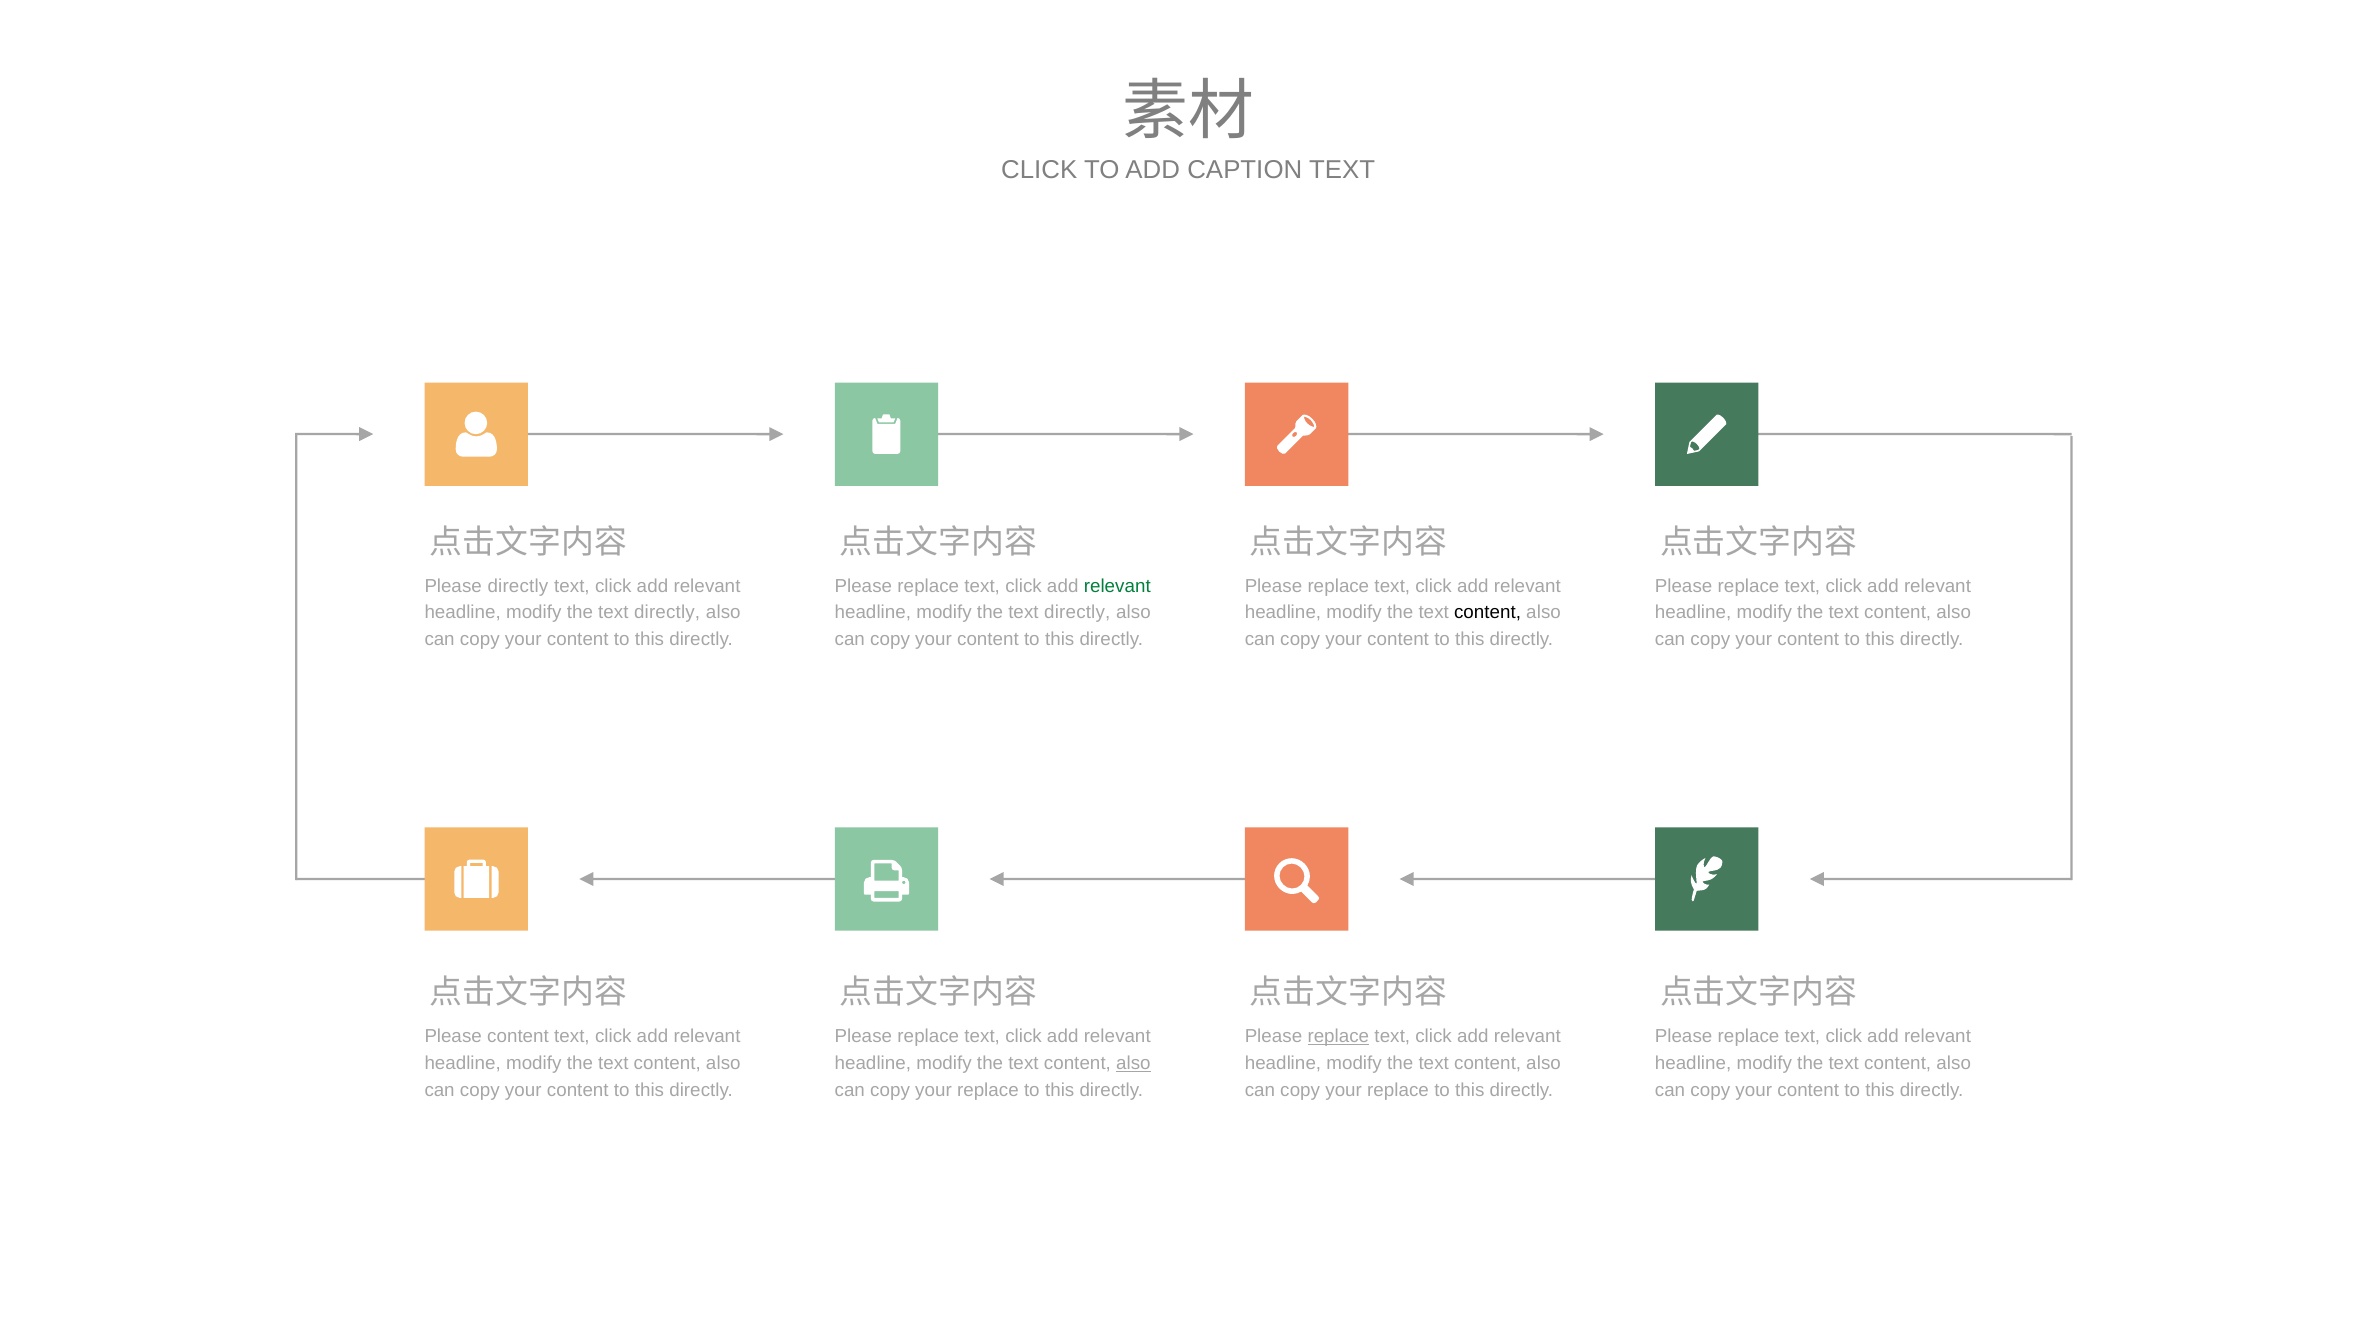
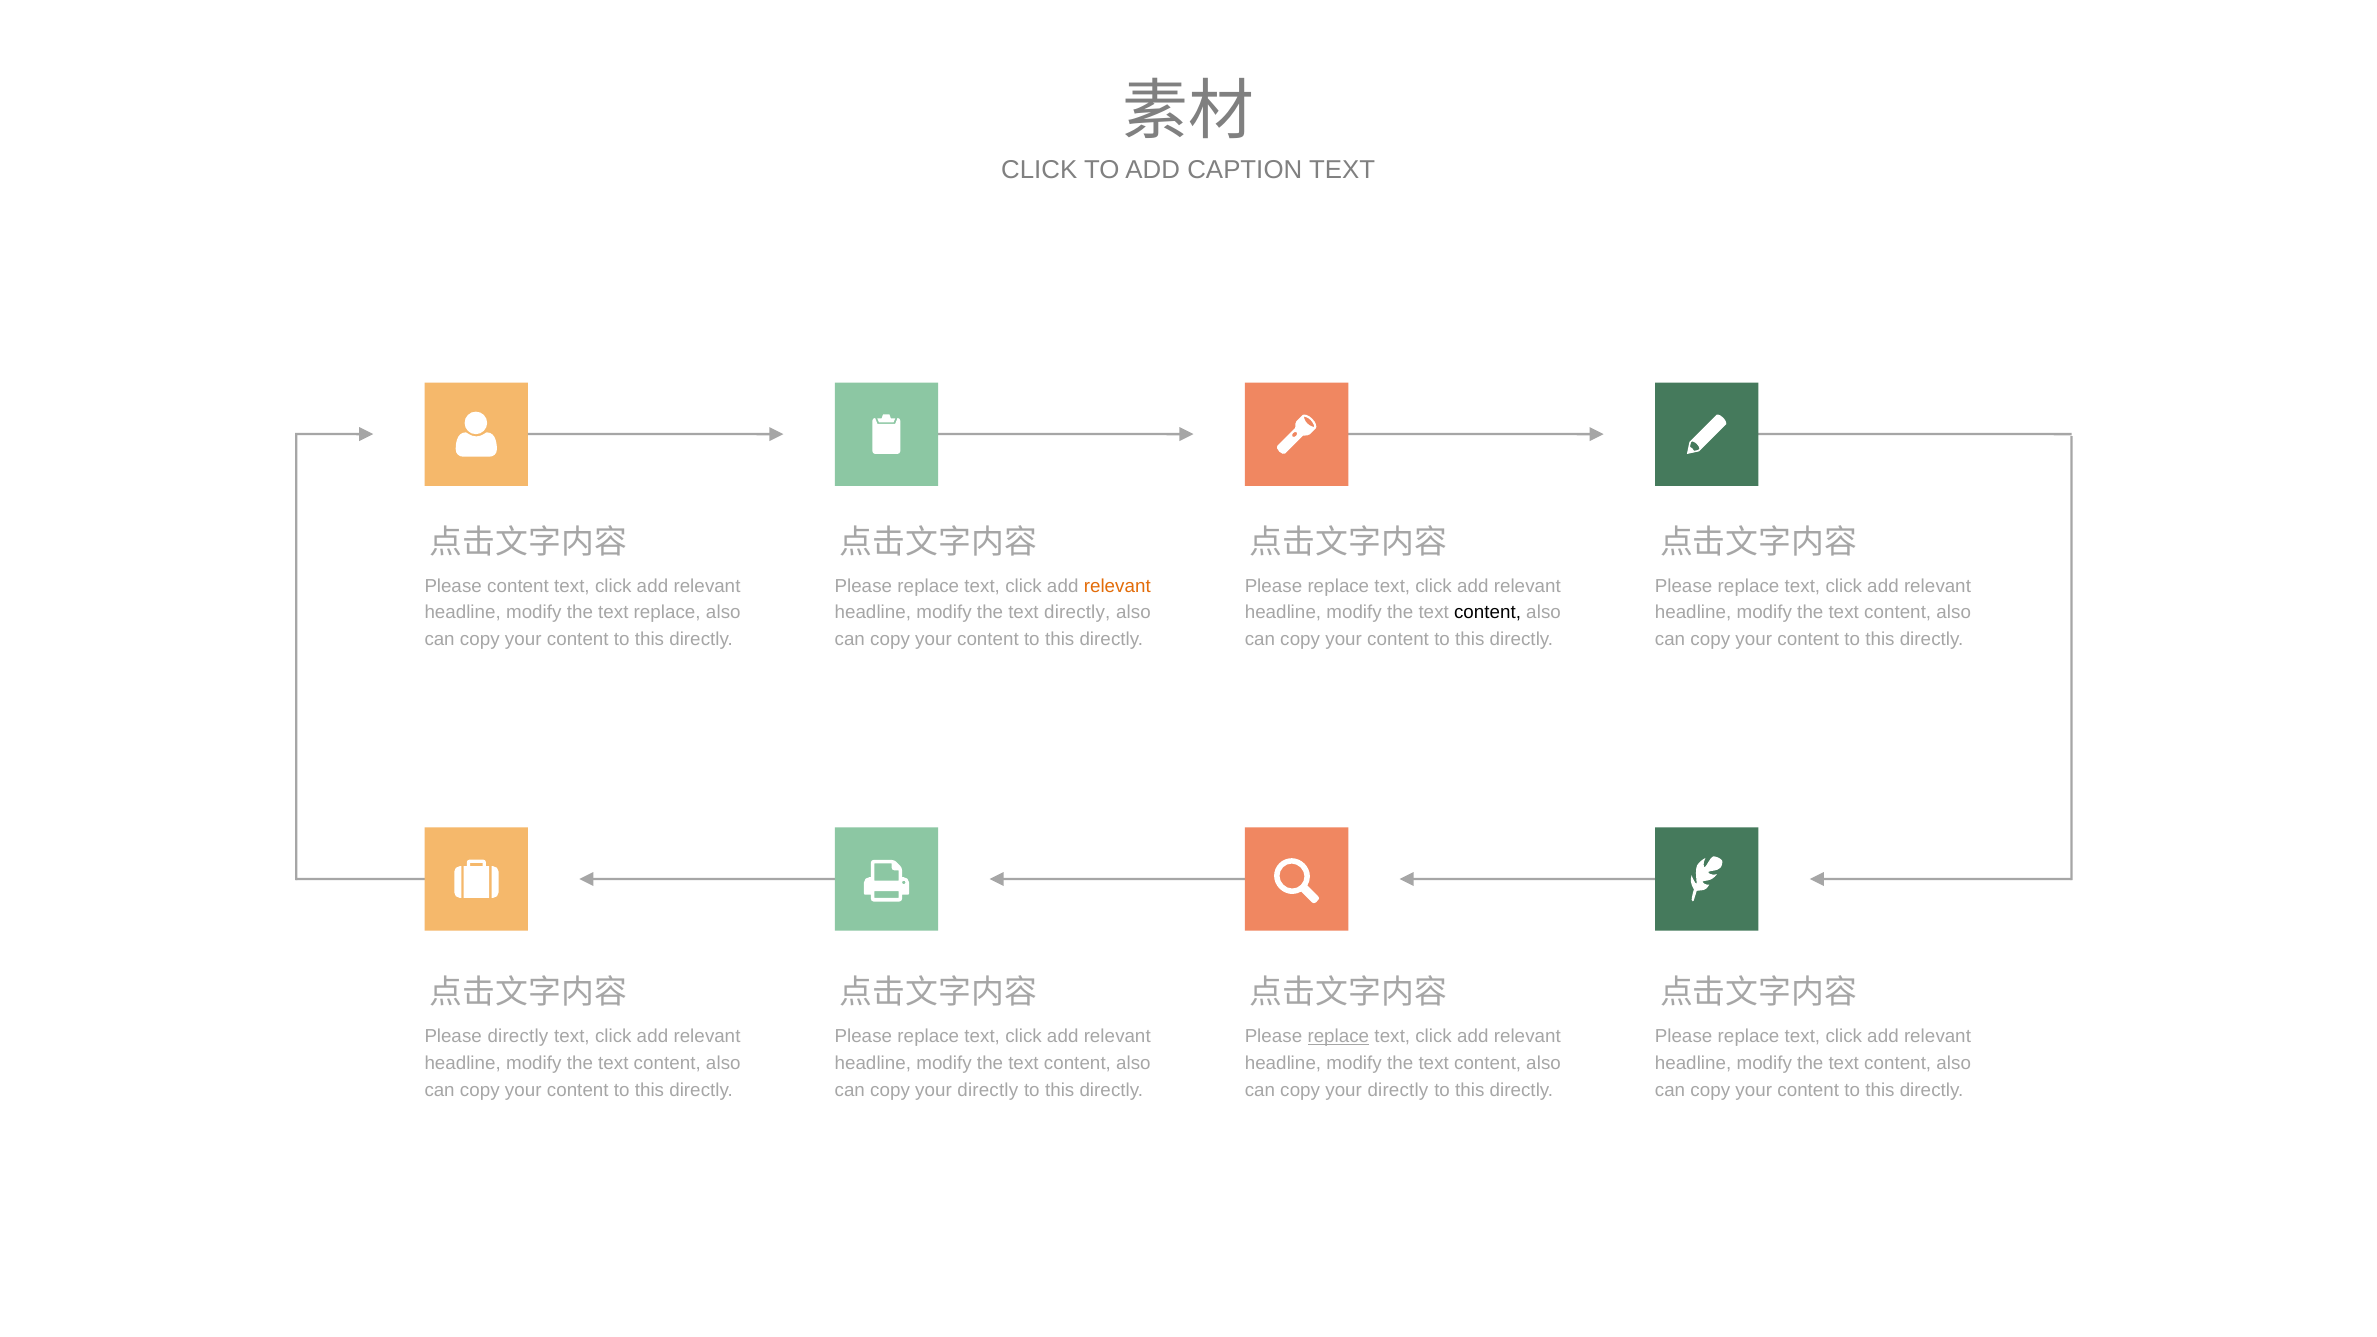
Please directly: directly -> content (518, 586)
relevant colour: green -> orange (1117, 586)
directly: directly -> replace (667, 613)
Please content: content -> directly (518, 1036)
also underline: present -> none (1133, 1063)
replace: replace -> directly (988, 1090)
replace: replace -> directly (1398, 1090)
